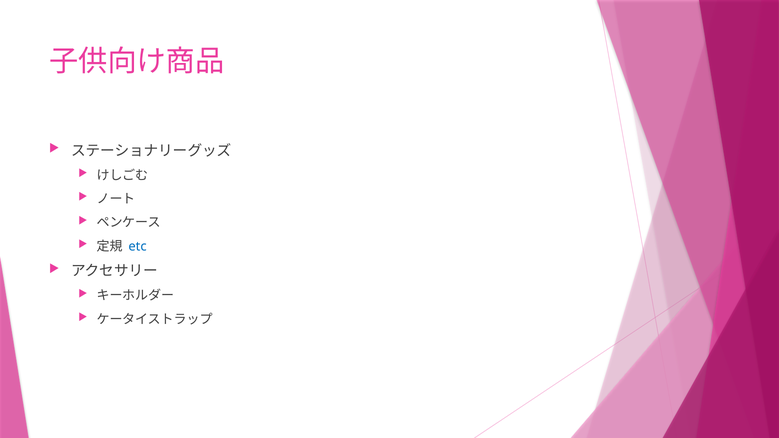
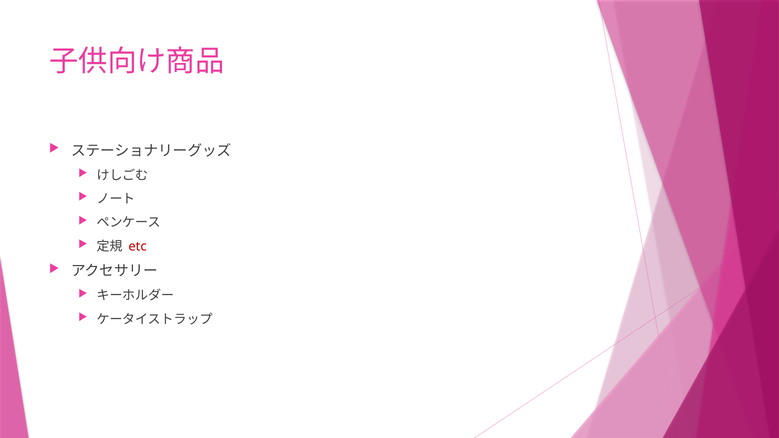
etc colour: blue -> red (138, 246)
